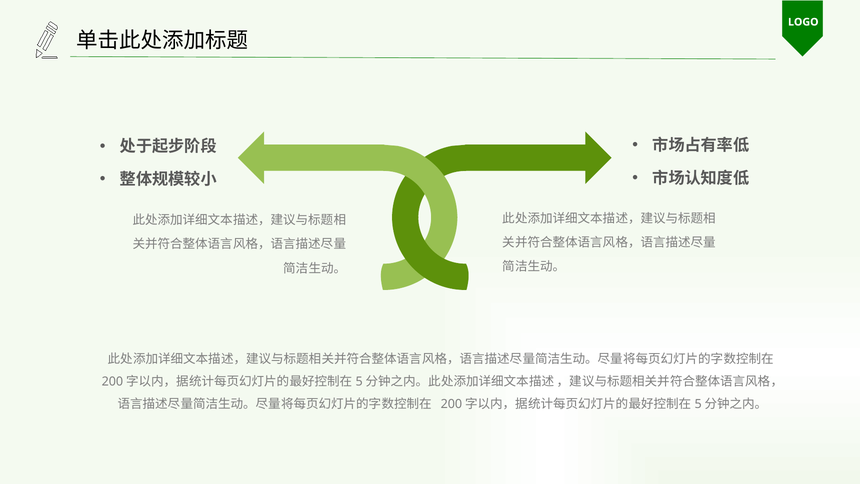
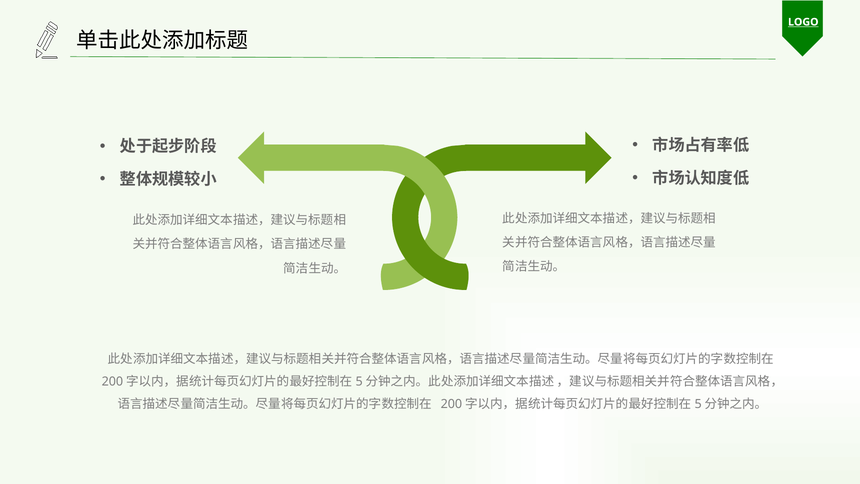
LOGO underline: none -> present (803, 22)
